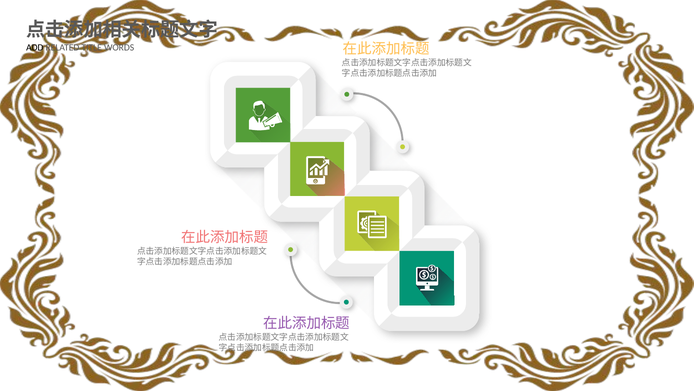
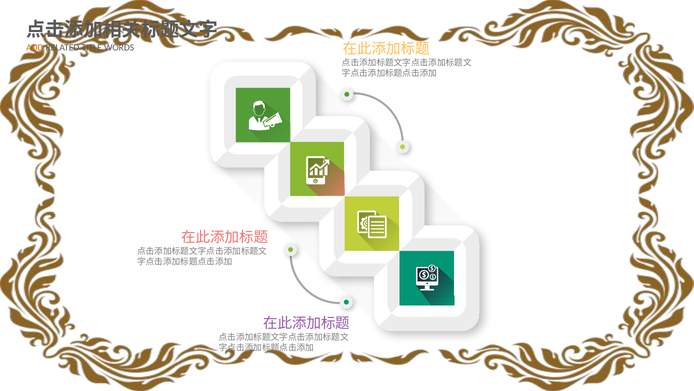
ADD colour: black -> orange (35, 47)
